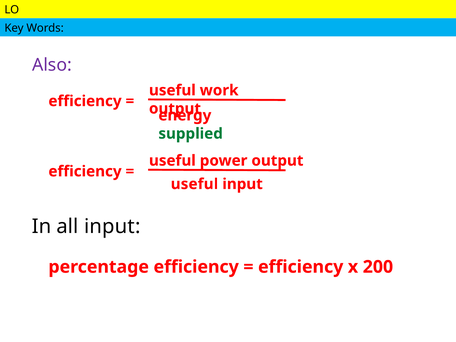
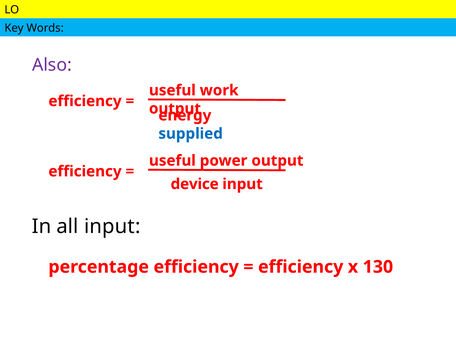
supplied colour: green -> blue (191, 134)
useful: useful -> device (195, 184)
200: 200 -> 130 (378, 267)
